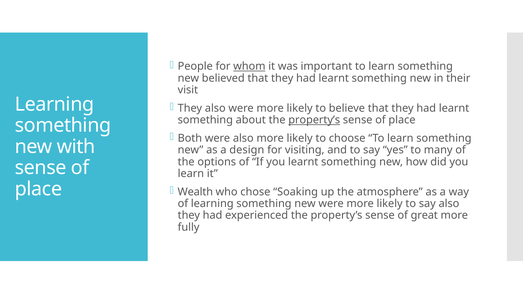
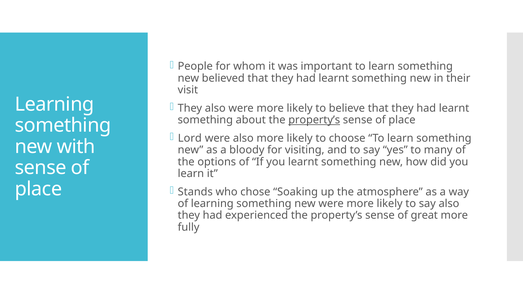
whom underline: present -> none (249, 66)
Both: Both -> Lord (190, 138)
design: design -> bloody (247, 150)
Wealth: Wealth -> Stands (195, 192)
